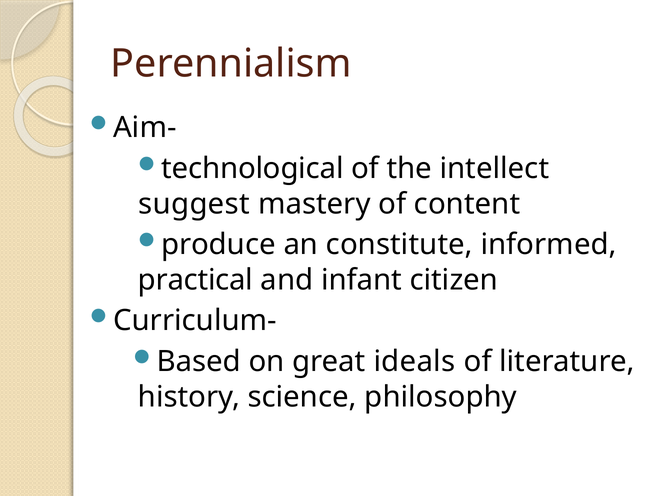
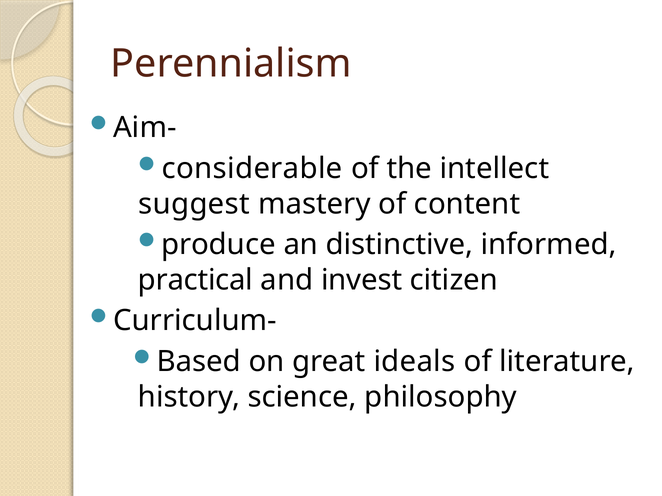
technological: technological -> considerable (252, 169)
constitute: constitute -> distinctive (399, 245)
infant: infant -> invest (362, 280)
